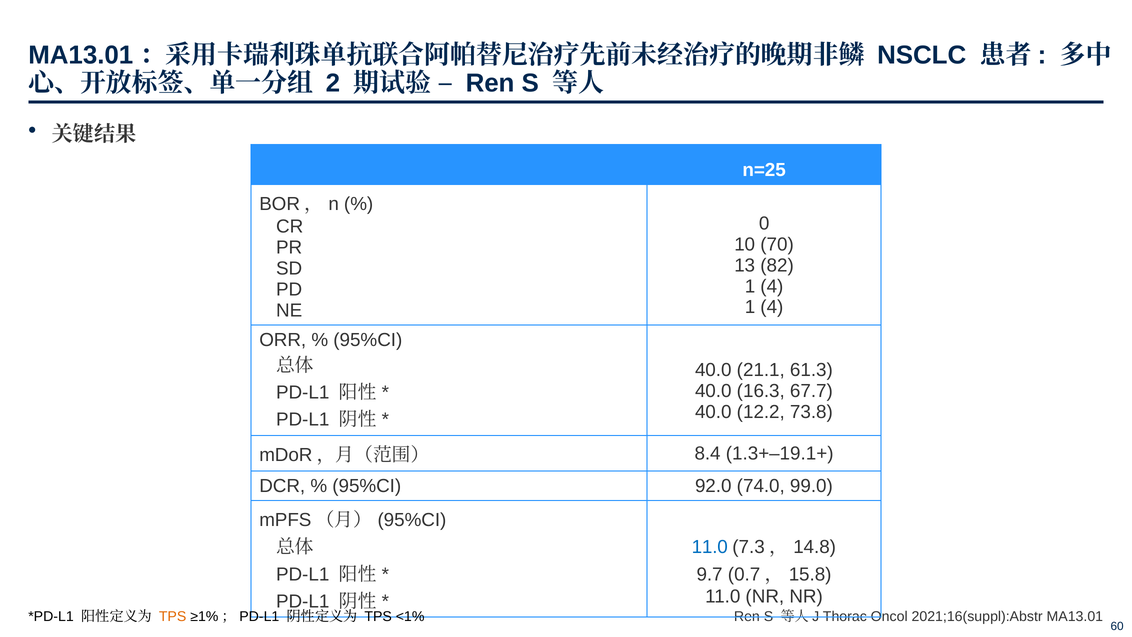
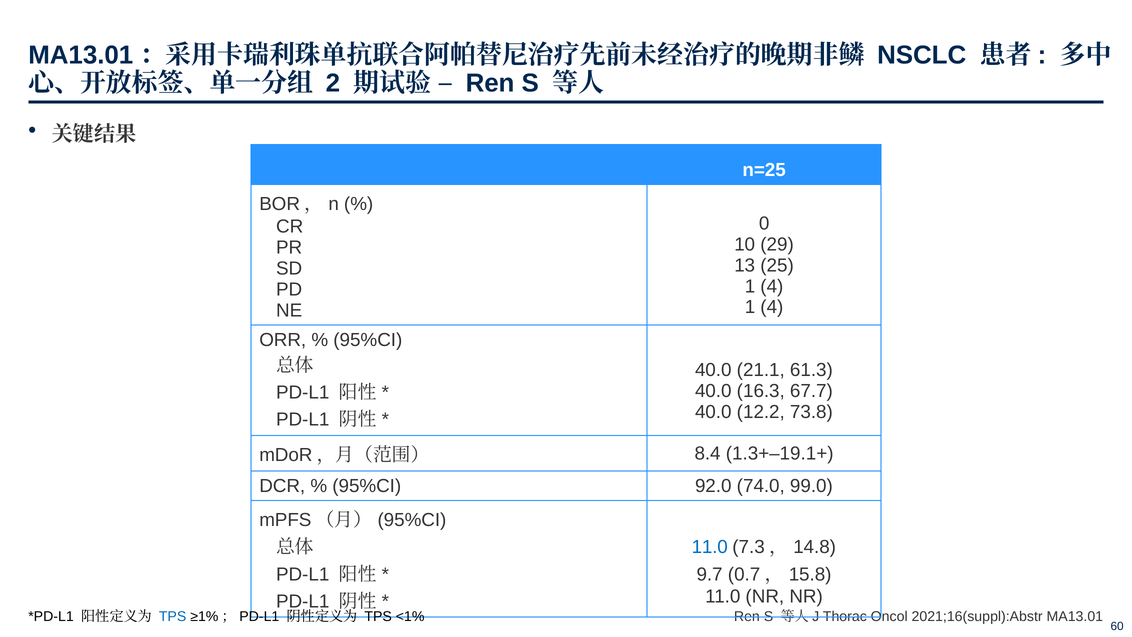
70: 70 -> 29 (777, 244)
82: 82 -> 25 (777, 265)
TPS colour: orange -> blue (173, 617)
